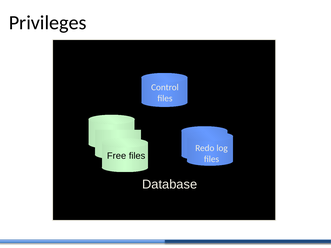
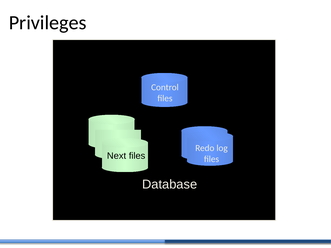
Free: Free -> Next (117, 156)
